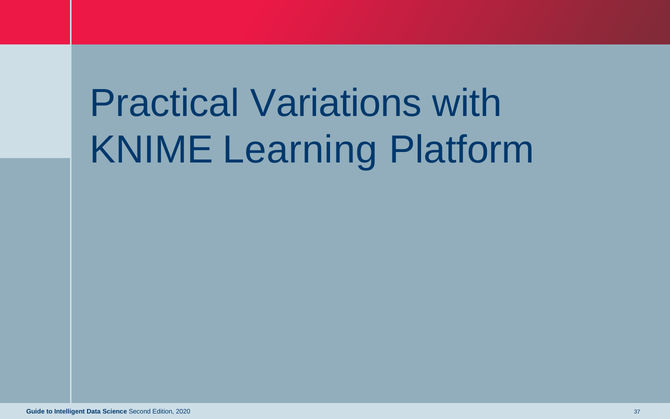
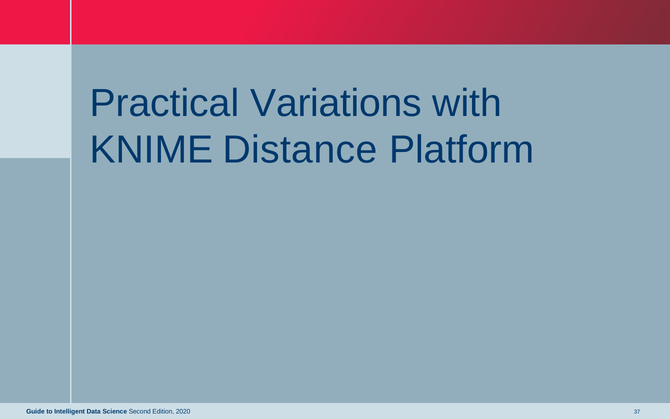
Learning: Learning -> Distance (300, 150)
